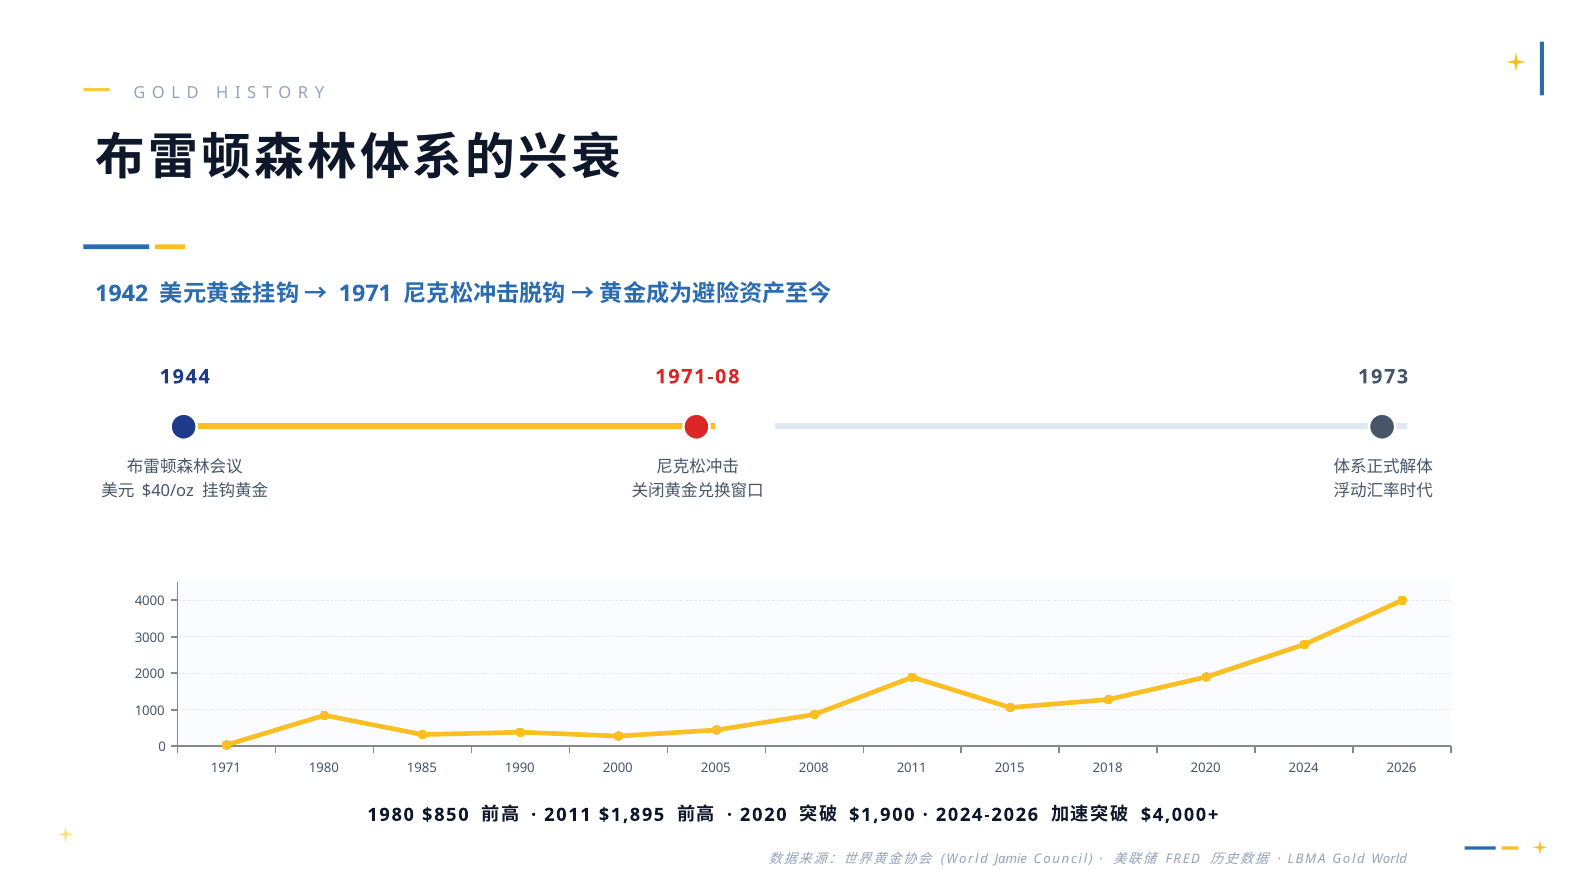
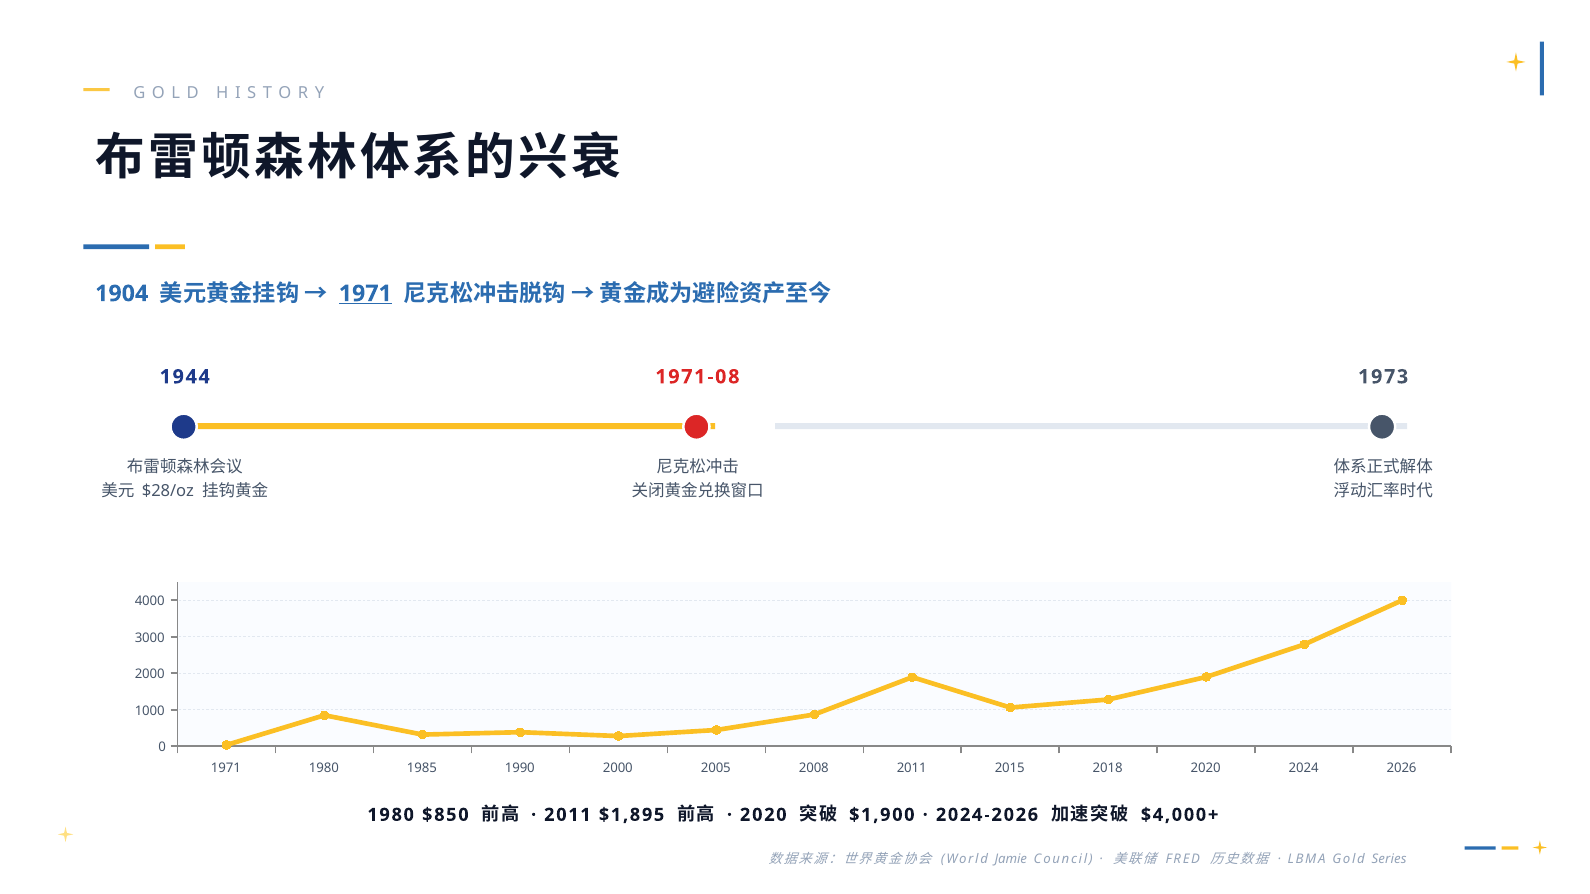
1942: 1942 -> 1904 (122, 294)
1971 underline: none -> present (365, 294)
$40/oz: $40/oz -> $28/oz (168, 492)
Gold World: World -> Series (1389, 859)
